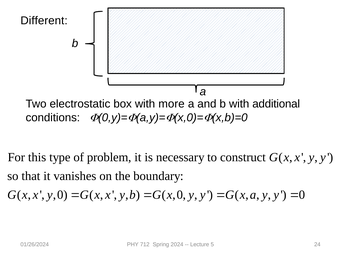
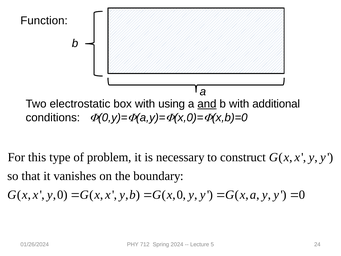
Different: Different -> Function (44, 21)
more: more -> using (172, 104)
and underline: none -> present (207, 104)
